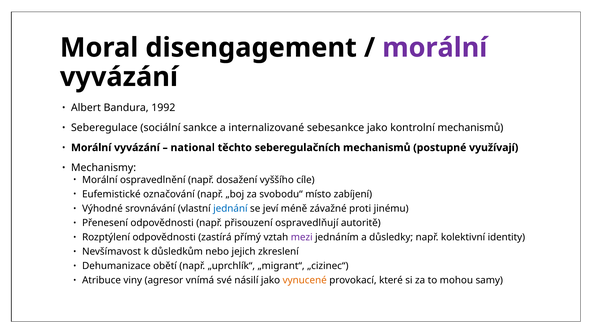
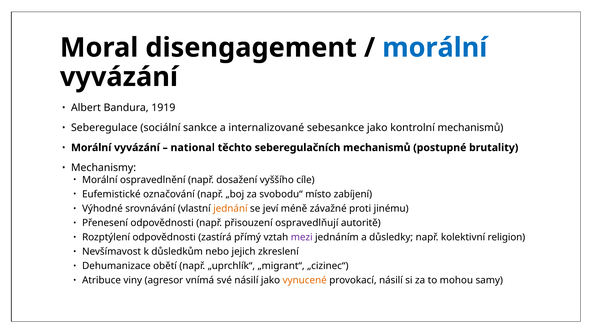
morální colour: purple -> blue (435, 48)
1992: 1992 -> 1919 (163, 108)
využívají: využívají -> brutality (494, 148)
jednání colour: blue -> orange (230, 209)
identity: identity -> religion (506, 237)
provokací které: které -> násilí (391, 280)
